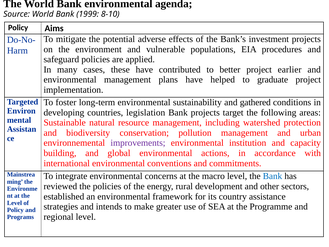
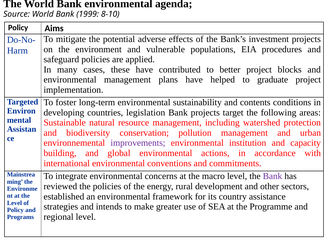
earlier: earlier -> blocks (290, 69)
gathered: gathered -> contents (255, 102)
Bank colour: blue -> purple (273, 176)
